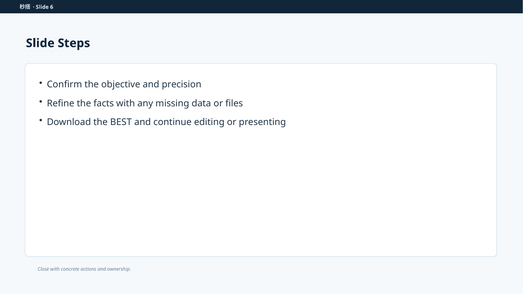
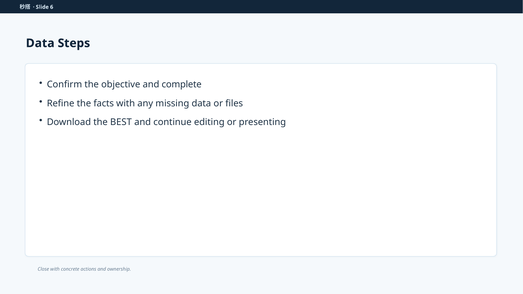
Slide: Slide -> Data (40, 43)
precision: precision -> complete (182, 85)
